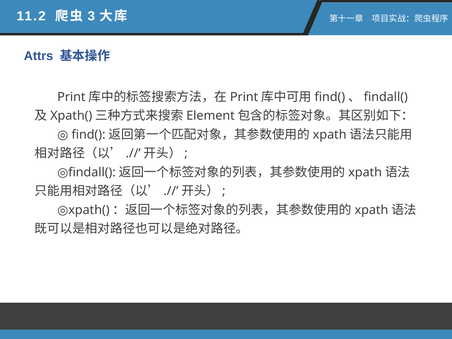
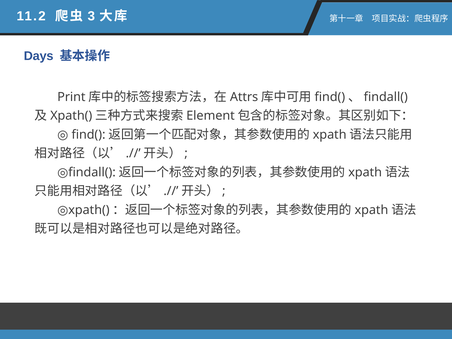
Attrs: Attrs -> Days (39, 56)
Print: Print -> Attrs (244, 97)
